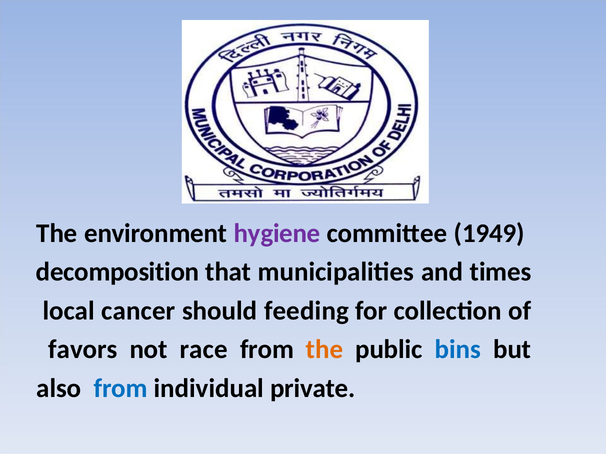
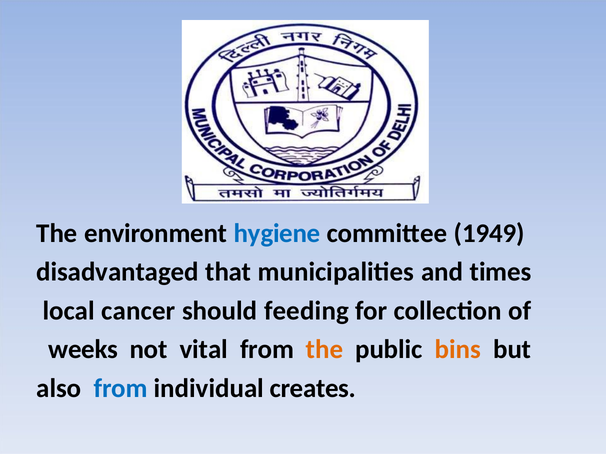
hygiene colour: purple -> blue (277, 234)
decomposition: decomposition -> disadvantaged (118, 272)
favors: favors -> weeks (83, 350)
race: race -> vital (204, 350)
bins colour: blue -> orange (458, 350)
private: private -> creates (313, 389)
